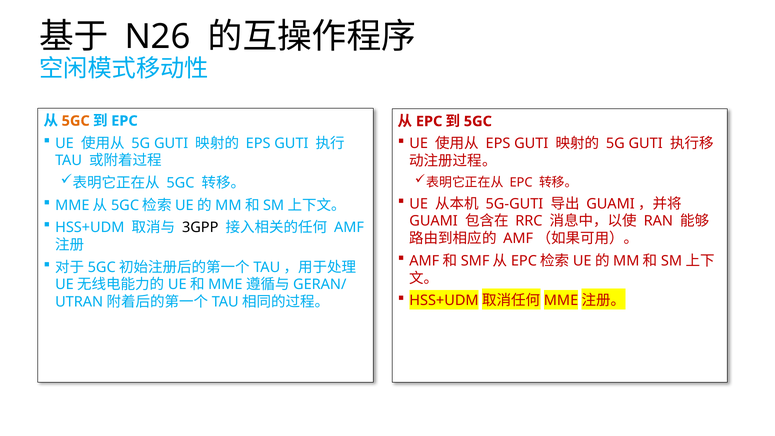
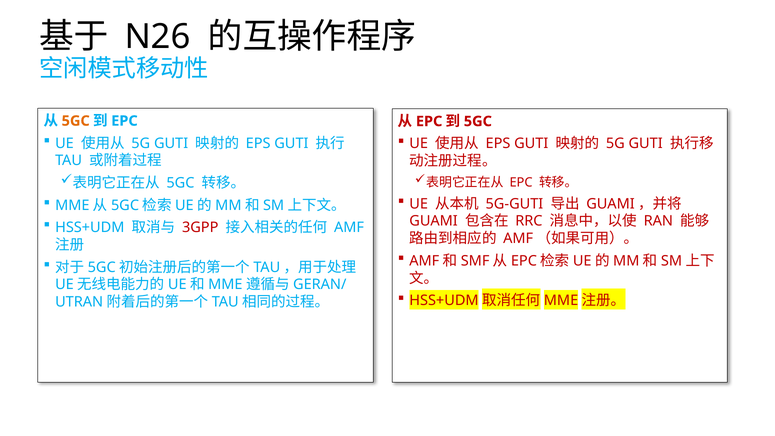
3GPP colour: black -> red (200, 227)
